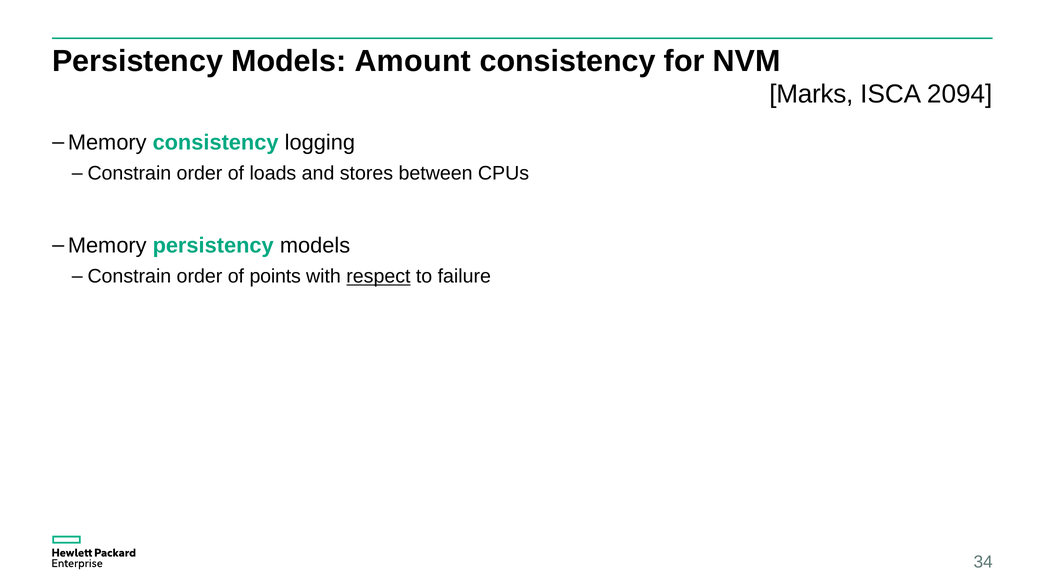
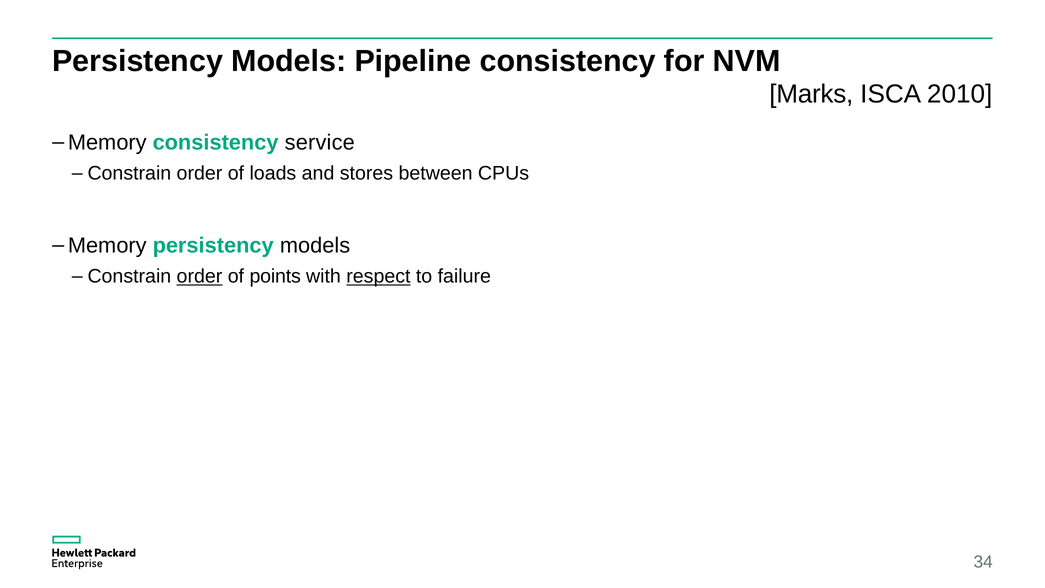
Amount: Amount -> Pipeline (413, 61)
2094: 2094 -> 2010 (960, 94)
logging: logging -> service (320, 142)
order underline: none -> present (199, 276)
